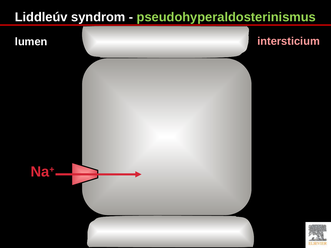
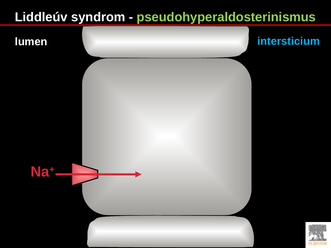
intersticium colour: pink -> light blue (289, 41)
